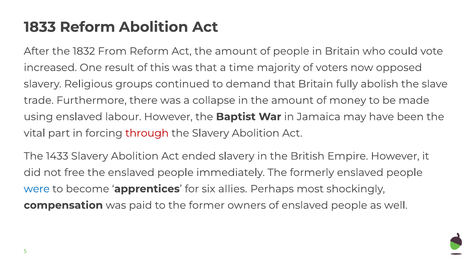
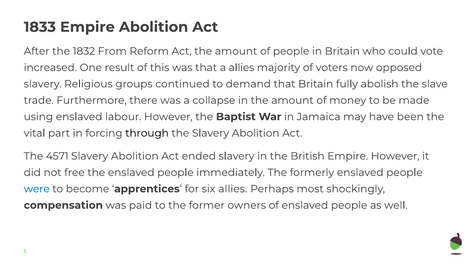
1833 Reform: Reform -> Empire (87, 27)
a time: time -> allies (241, 68)
through colour: red -> black (147, 133)
1433: 1433 -> 4571 (57, 156)
